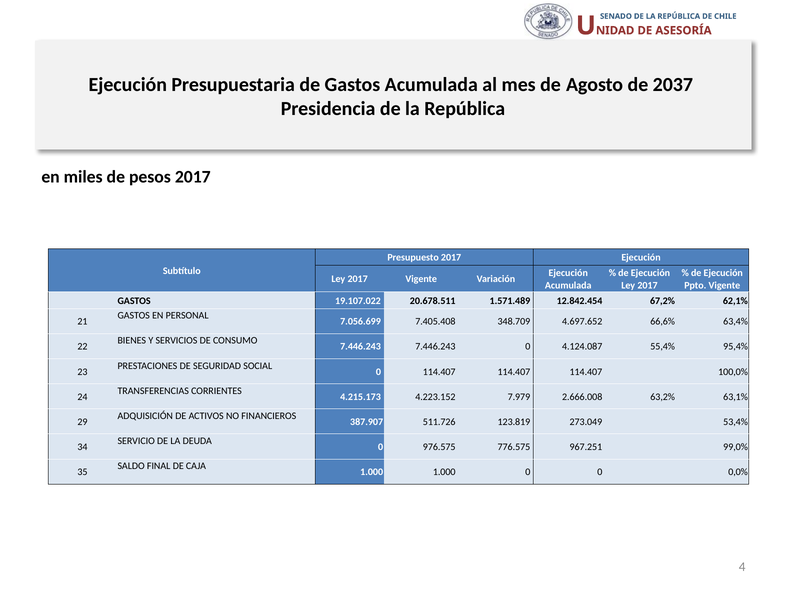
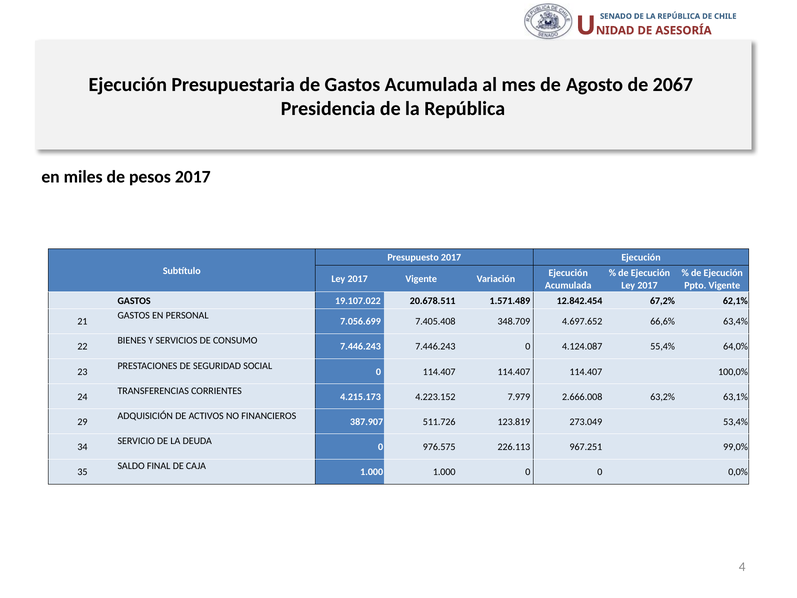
2037: 2037 -> 2067 (673, 85)
95,4%: 95,4% -> 64,0% (736, 347)
776.575: 776.575 -> 226.113 (514, 447)
